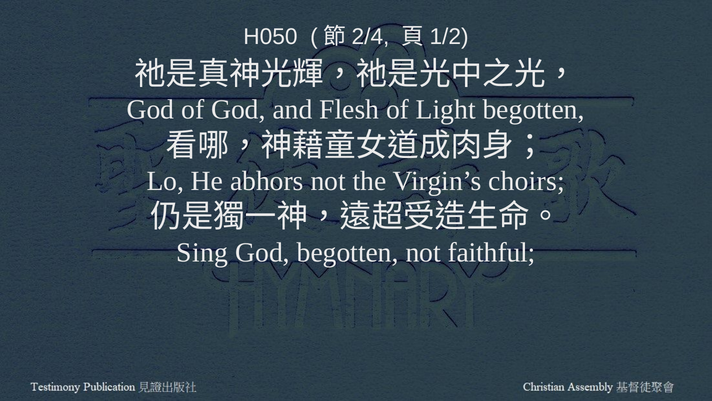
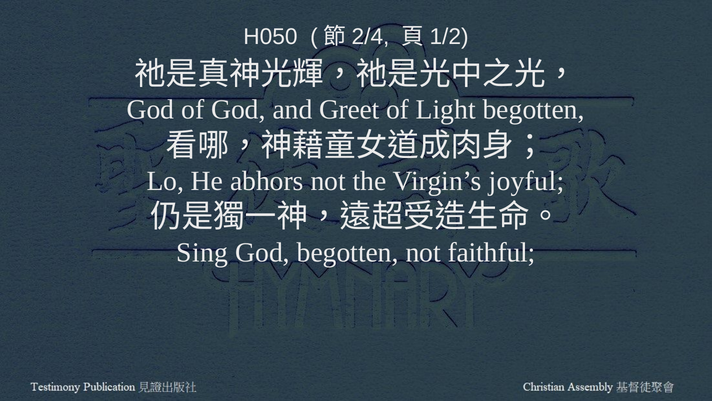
Flesh: Flesh -> Greet (349, 110)
choirs: choirs -> joyful (526, 181)
